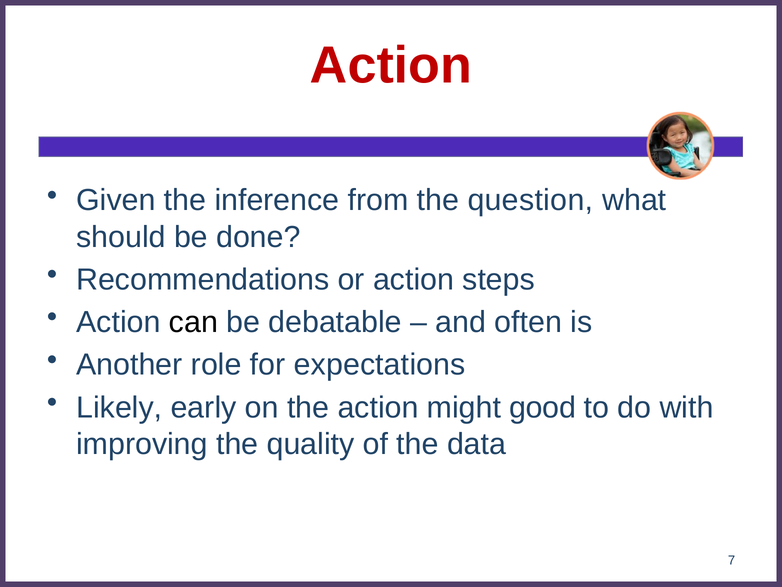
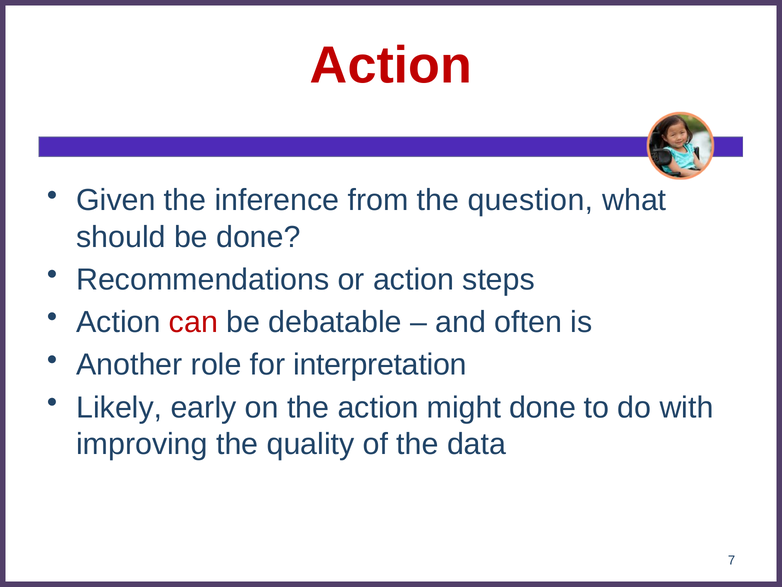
can colour: black -> red (193, 322)
expectations: expectations -> interpretation (380, 365)
might good: good -> done (543, 407)
